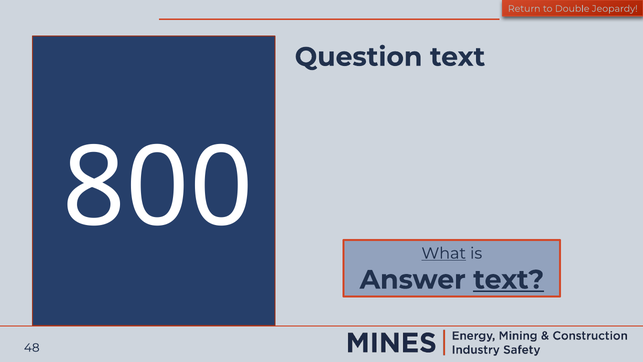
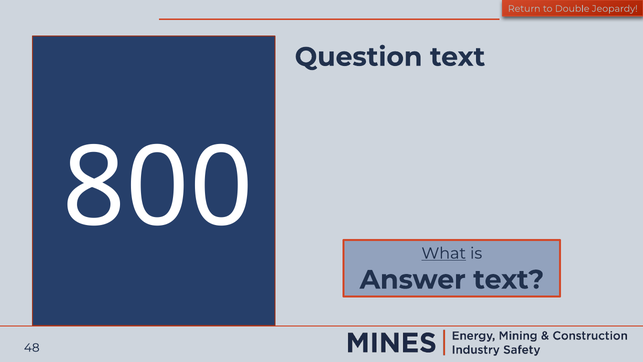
text underline: present -> none (509, 280)
